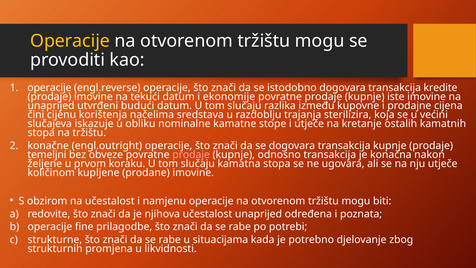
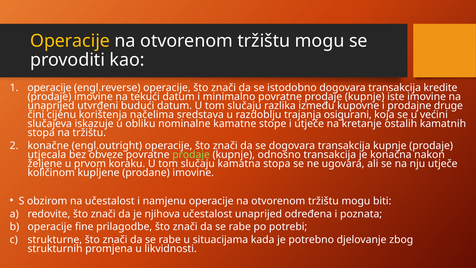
ekonomije: ekonomije -> minimalno (229, 97)
cijena: cijena -> druge (448, 106)
sterilizira: sterilizira -> osigurani (348, 115)
temeljni: temeljni -> utjecala (47, 155)
prodaje colour: pink -> light green (191, 155)
